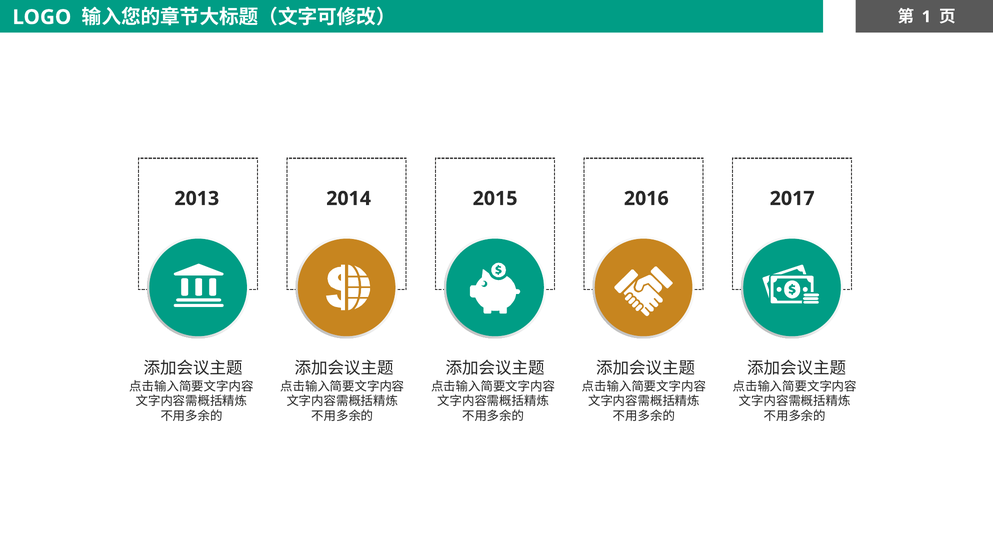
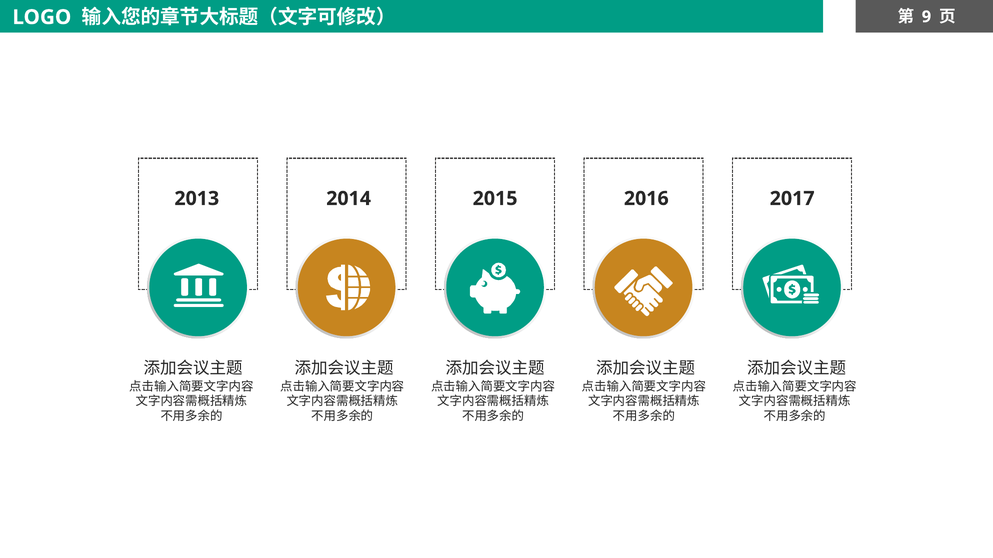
1: 1 -> 9 (926, 17)
